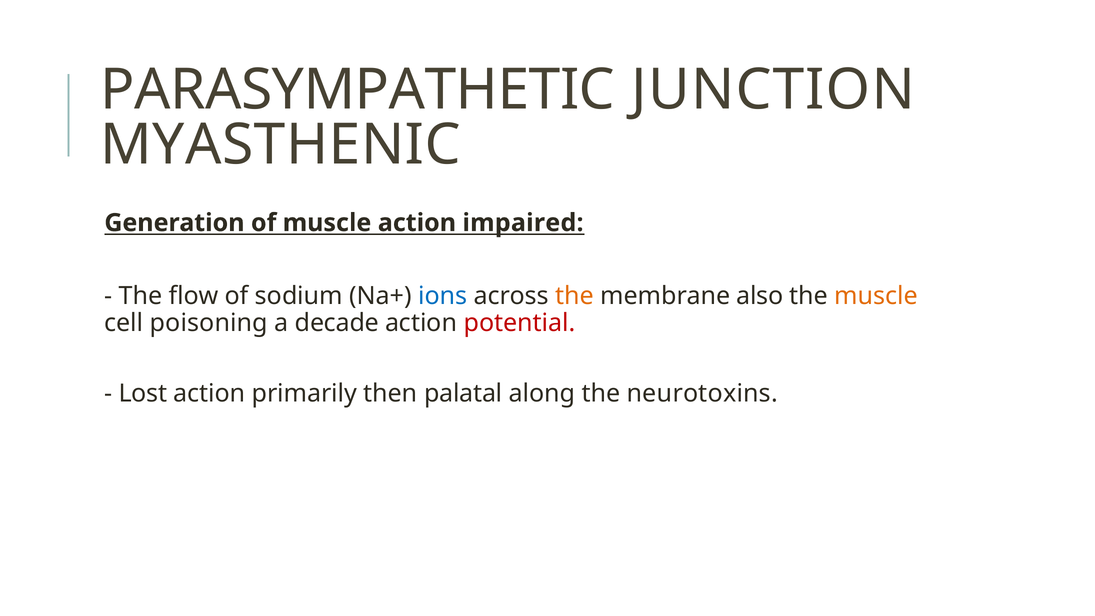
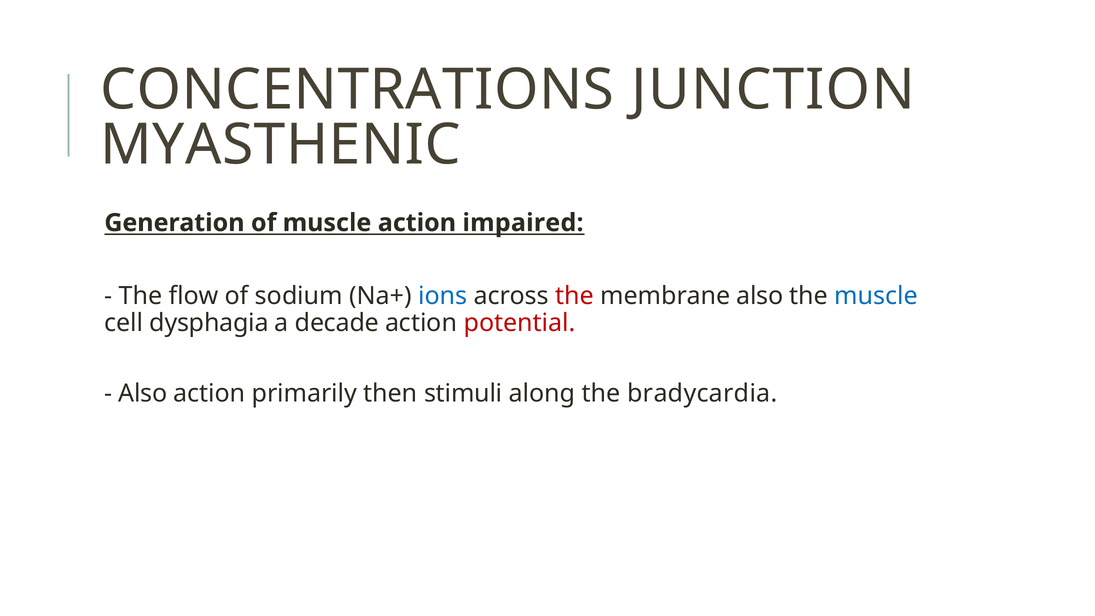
PARASYMPATHETIC: PARASYMPATHETIC -> CONCENTRATIONS (357, 90)
the colour: orange -> red (575, 296)
muscle colour: orange -> blue (876, 296)
poisoning: poisoning -> dysphagia (209, 323)
Lost: Lost -> Also (143, 393)
palatal: palatal -> stimuli (463, 393)
neurotoxins: neurotoxins -> bradycardia (702, 393)
